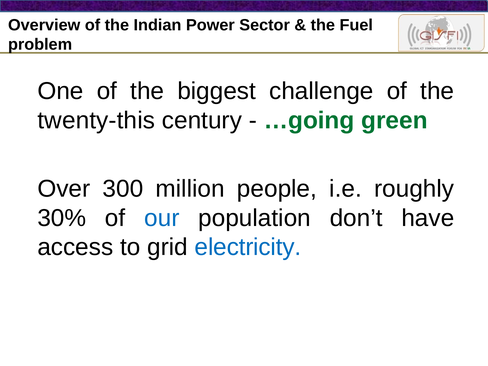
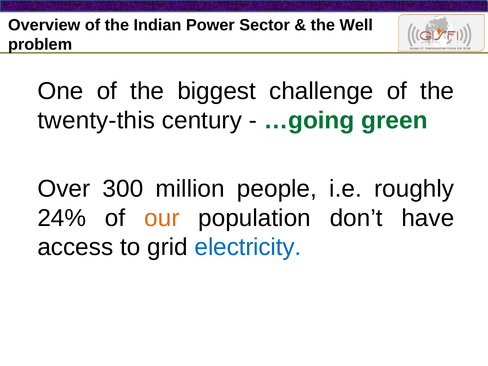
Fuel: Fuel -> Well (356, 25)
30%: 30% -> 24% (62, 218)
our colour: blue -> orange (162, 218)
